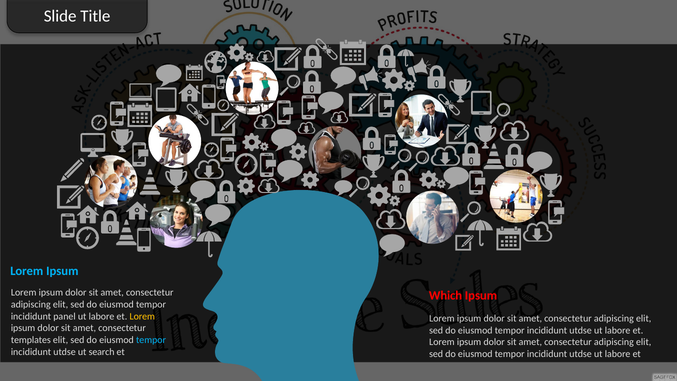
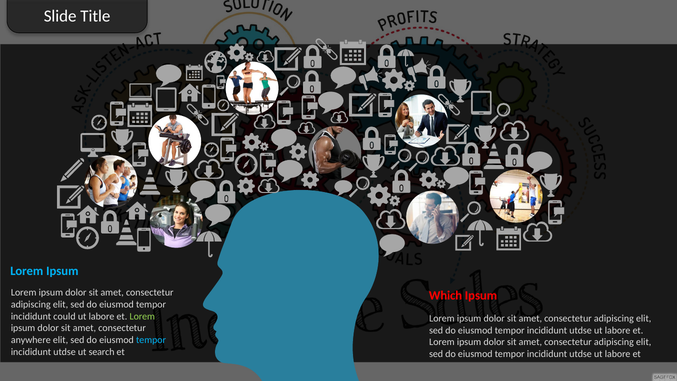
panel: panel -> could (64, 316)
Lorem colour: yellow -> light green (142, 316)
templates: templates -> anywhere (31, 340)
